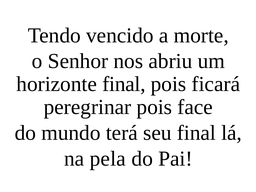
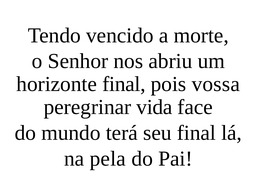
ficará: ficará -> vossa (216, 84)
peregrinar pois: pois -> vida (154, 107)
